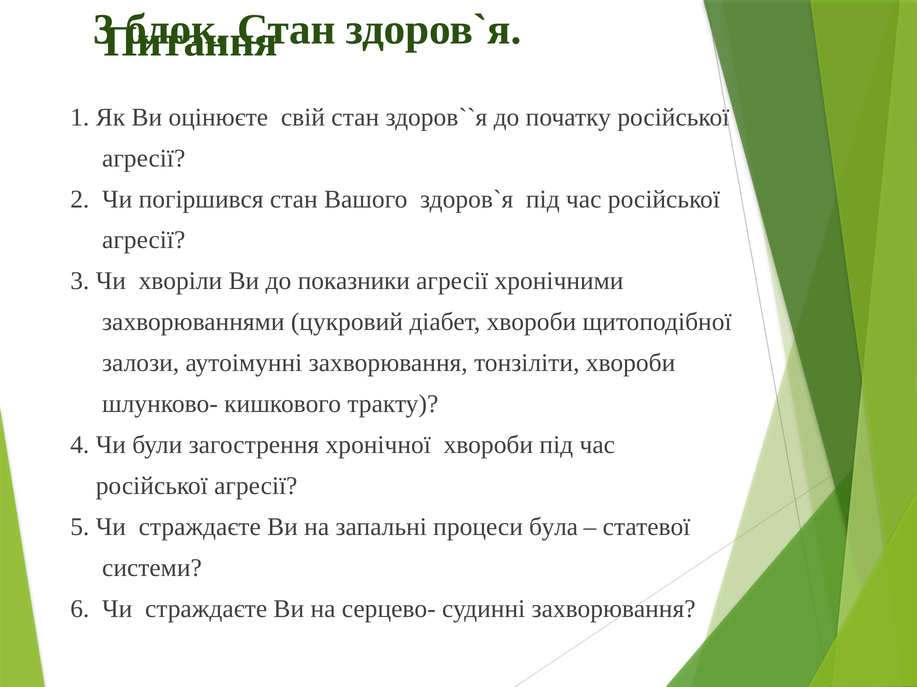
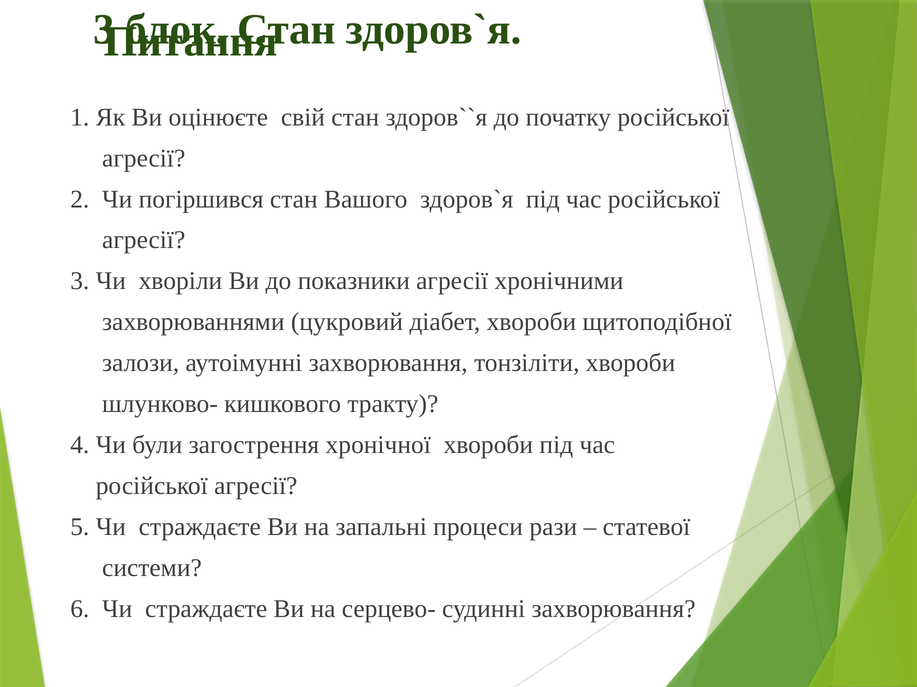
була: була -> рази (553, 527)
